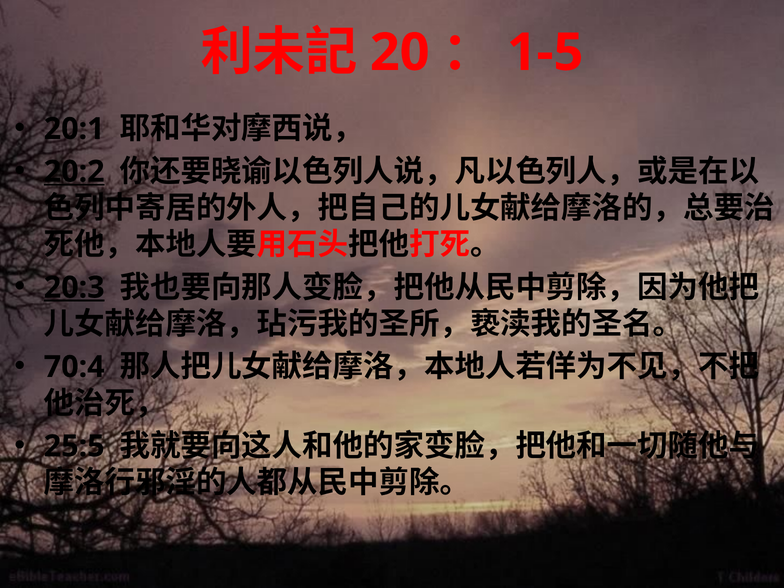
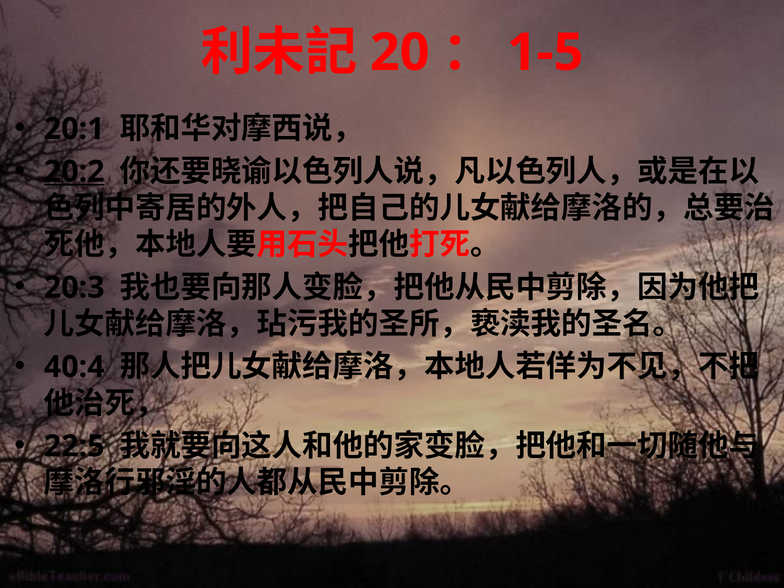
20:3 underline: present -> none (74, 288)
70:4: 70:4 -> 40:4 (74, 367)
25:5: 25:5 -> 22:5 (74, 446)
